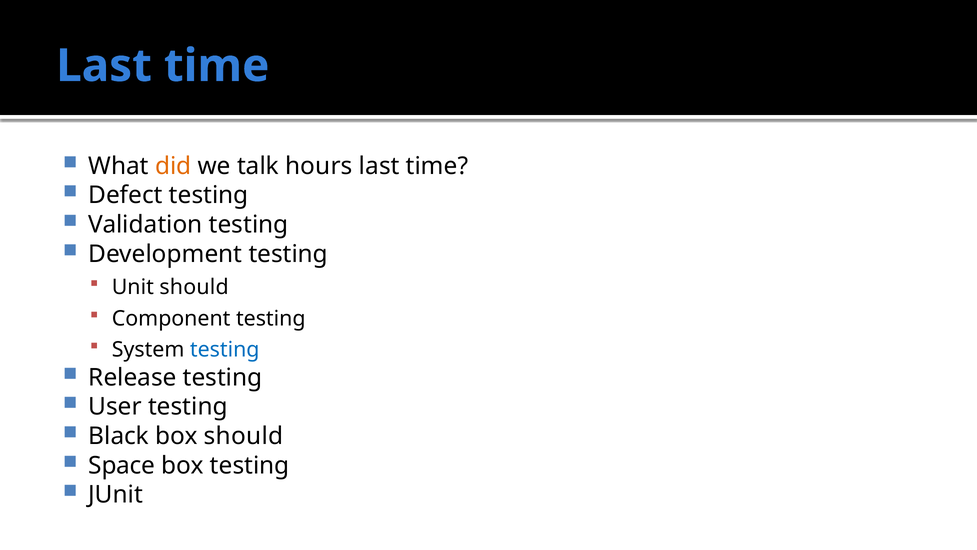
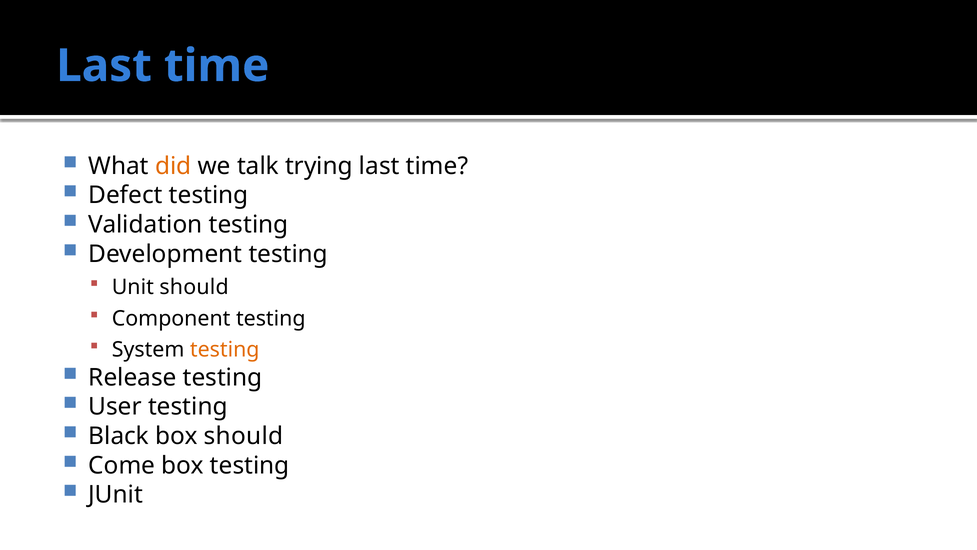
hours: hours -> trying (319, 166)
testing colour: blue -> orange (225, 350)
Space: Space -> Come (122, 465)
